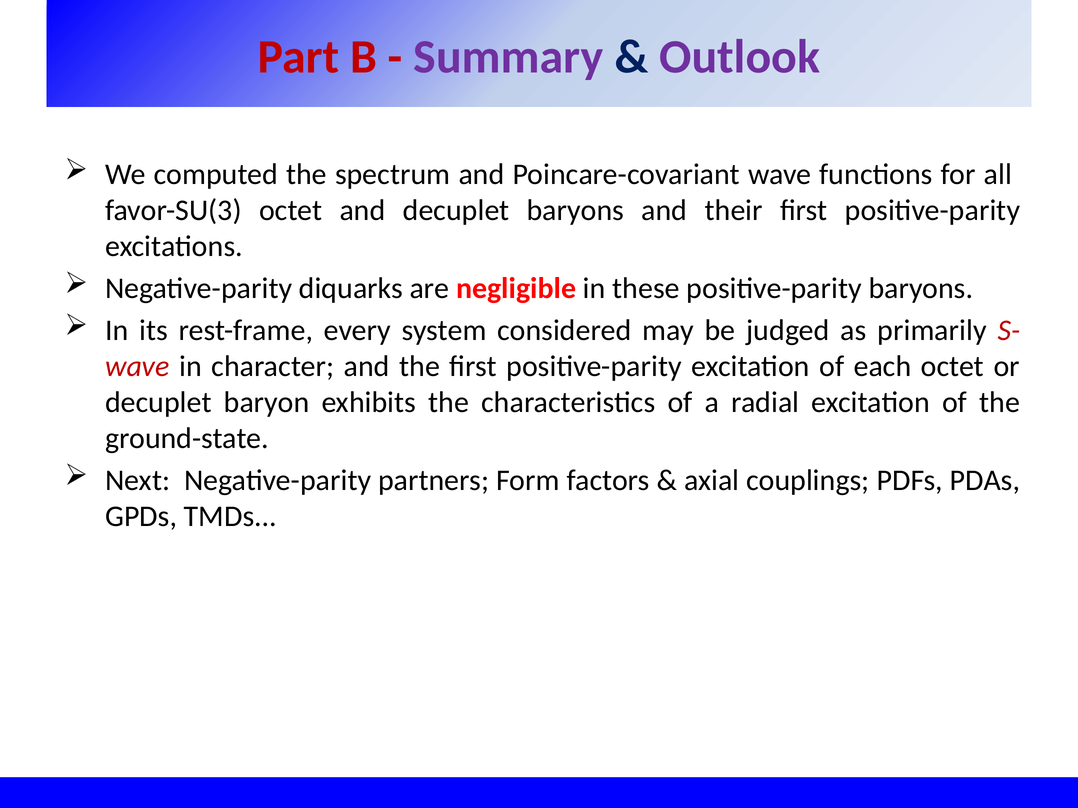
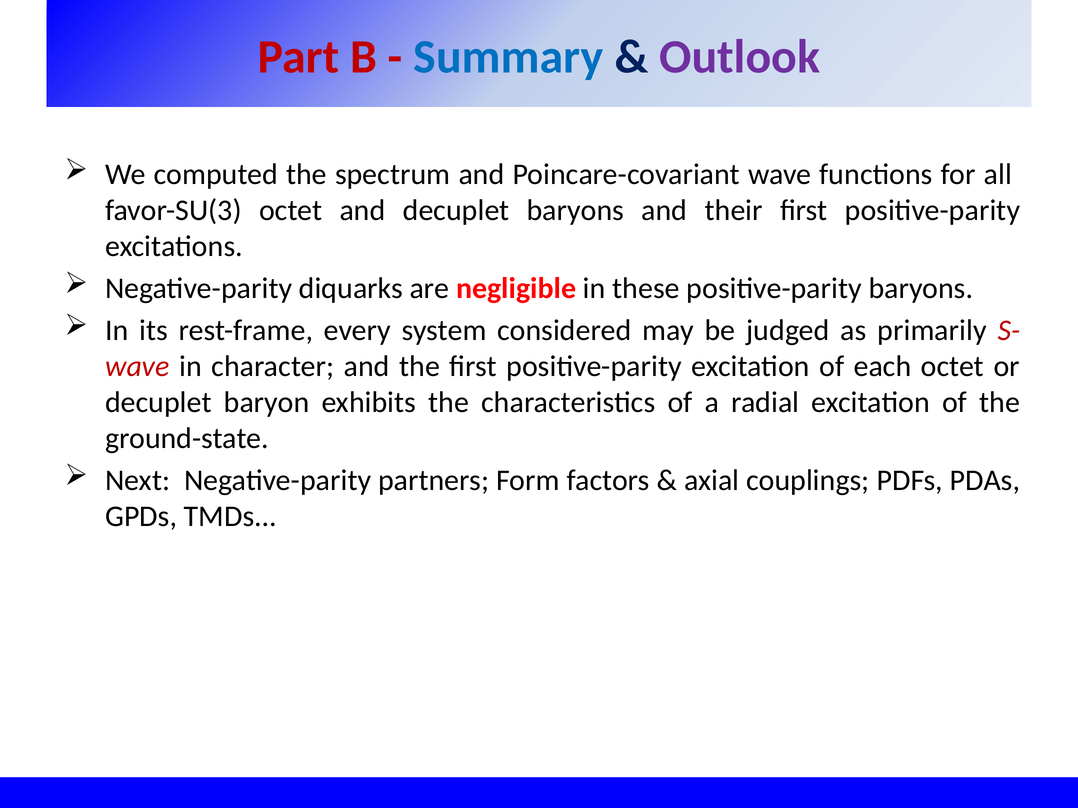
Summary colour: purple -> blue (508, 57)
